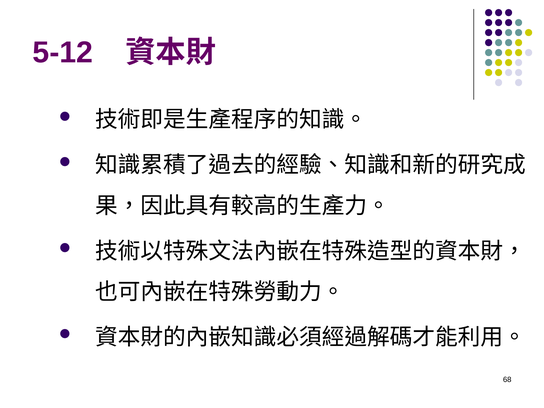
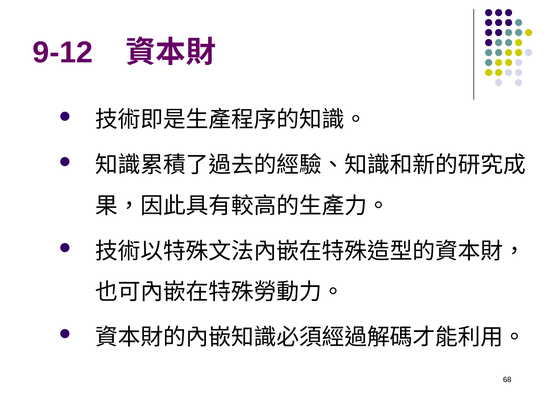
5-12: 5-12 -> 9-12 (63, 52)
